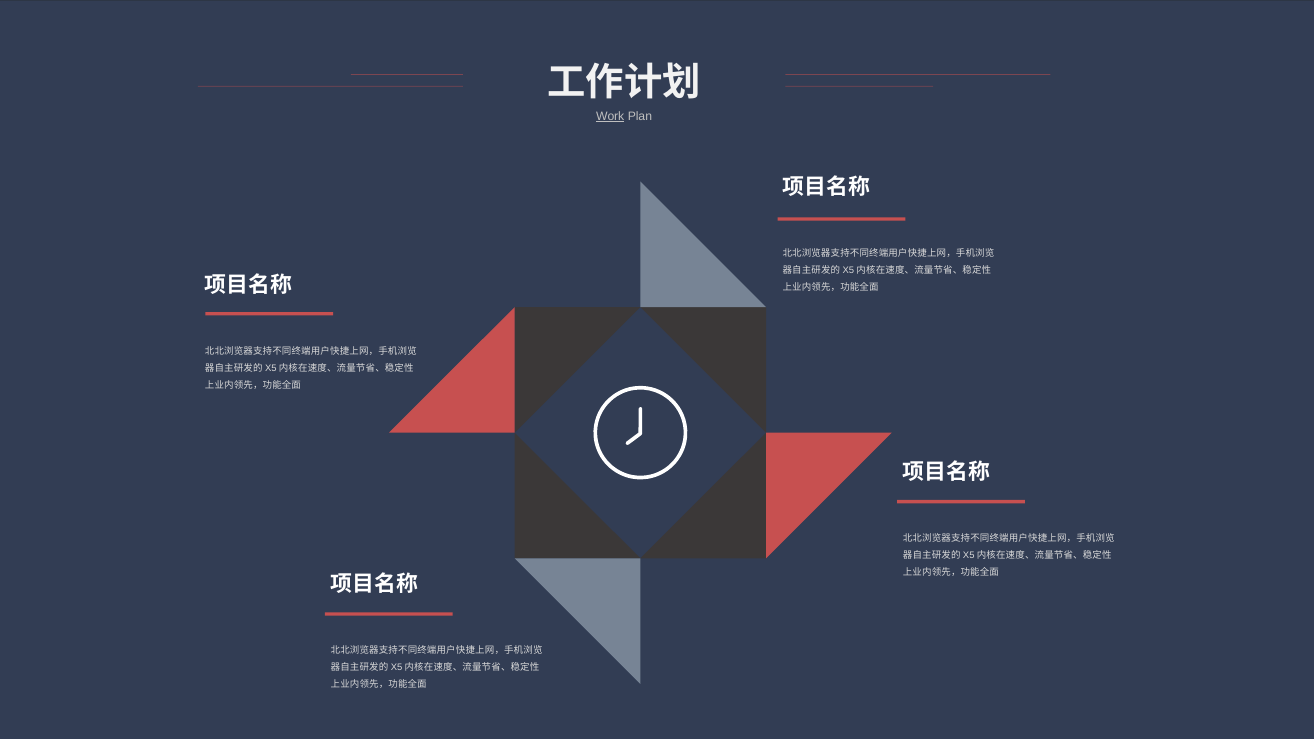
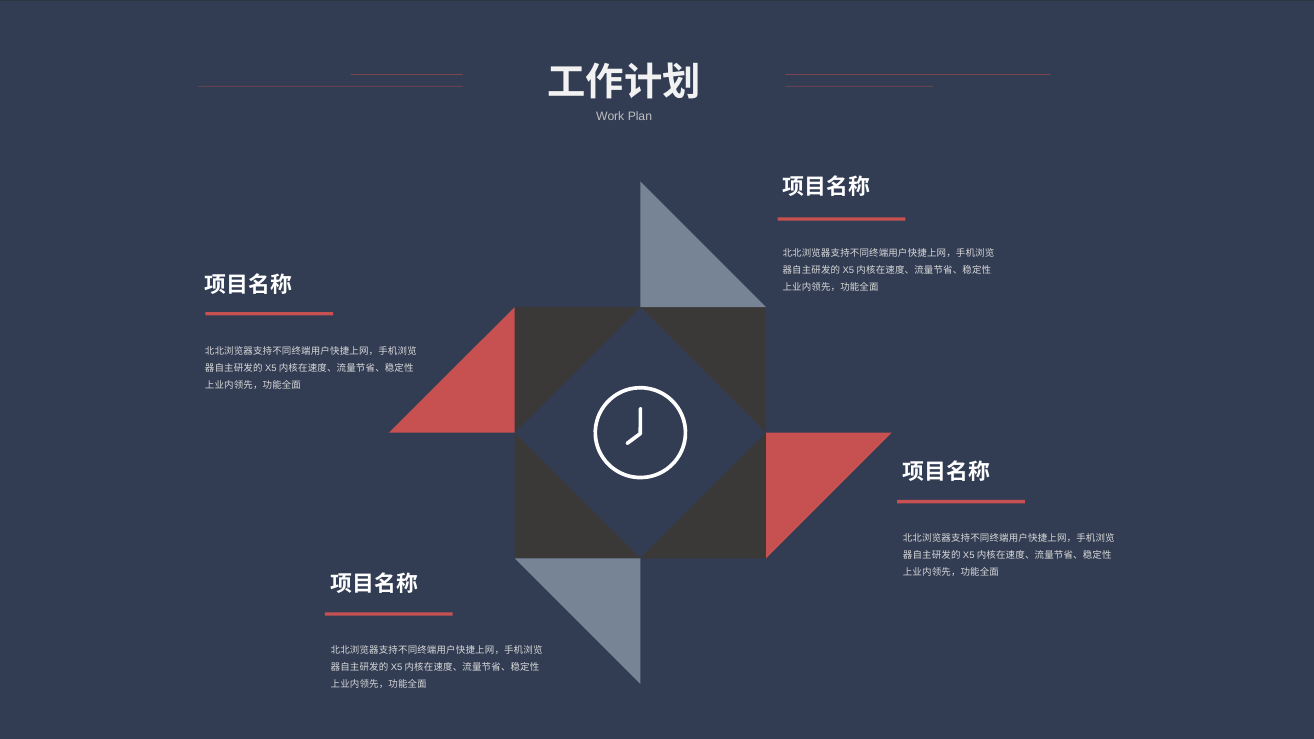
Work underline: present -> none (610, 116)
